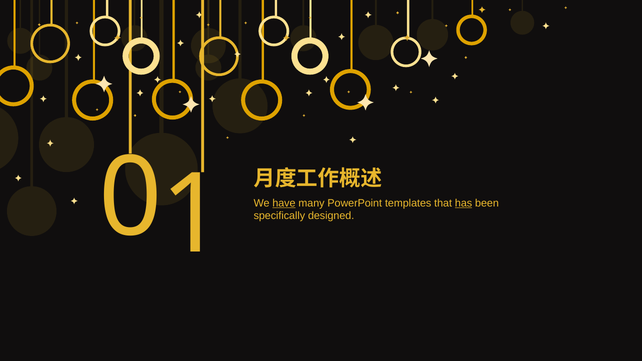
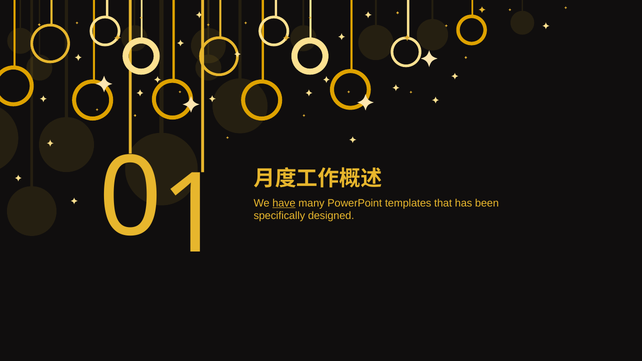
has underline: present -> none (464, 203)
